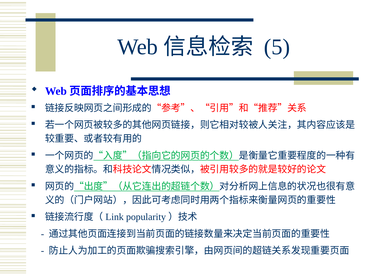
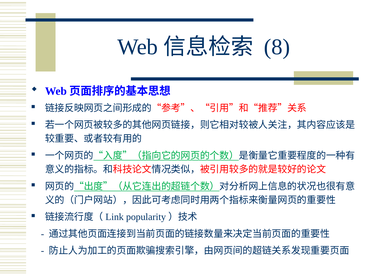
5: 5 -> 8 (277, 47)
